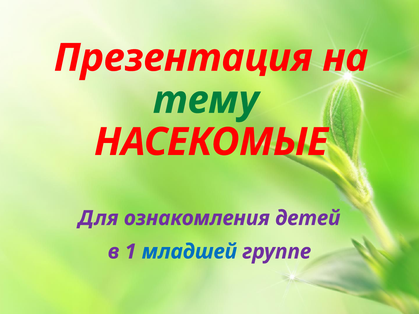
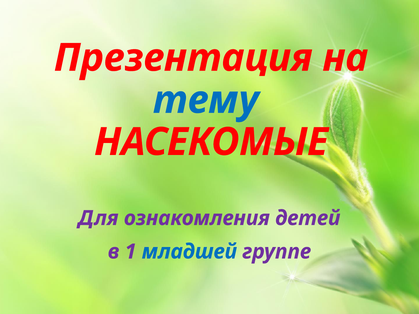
тему colour: green -> blue (206, 100)
